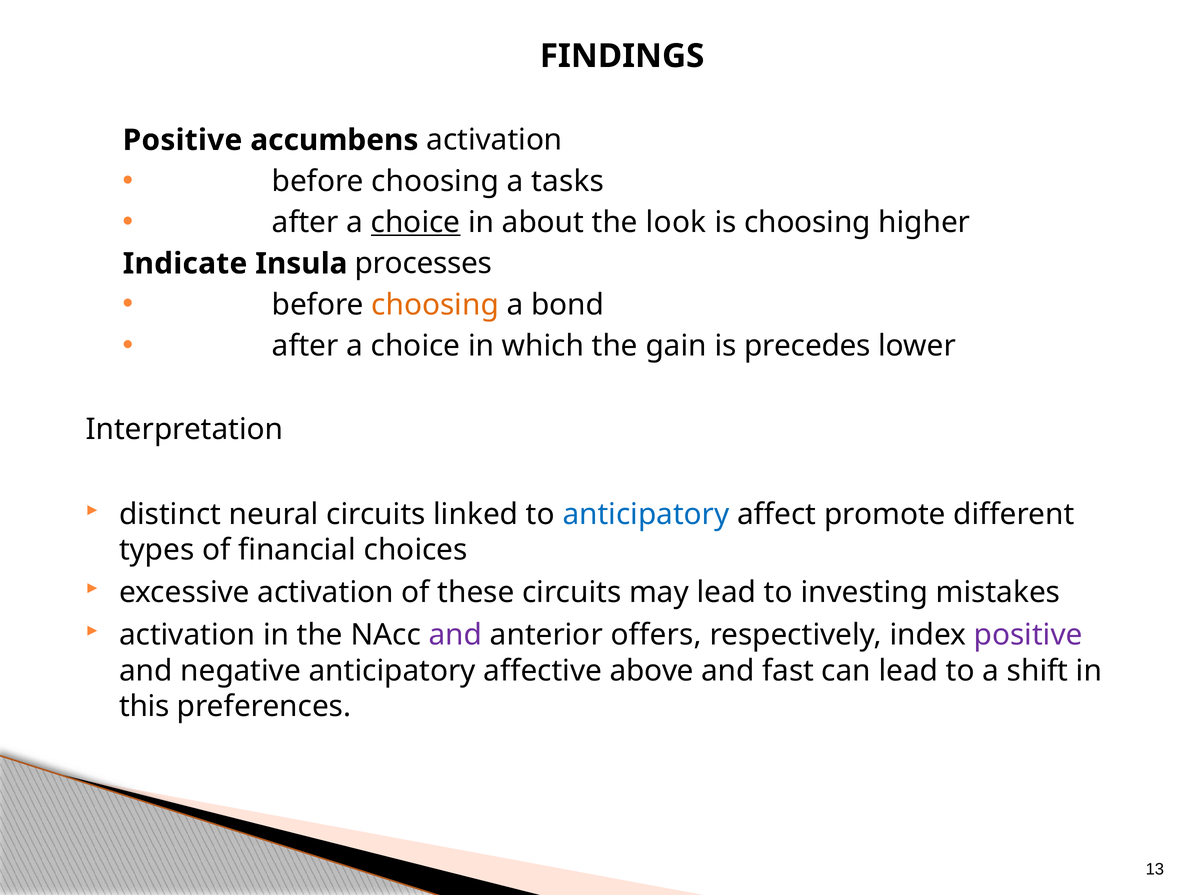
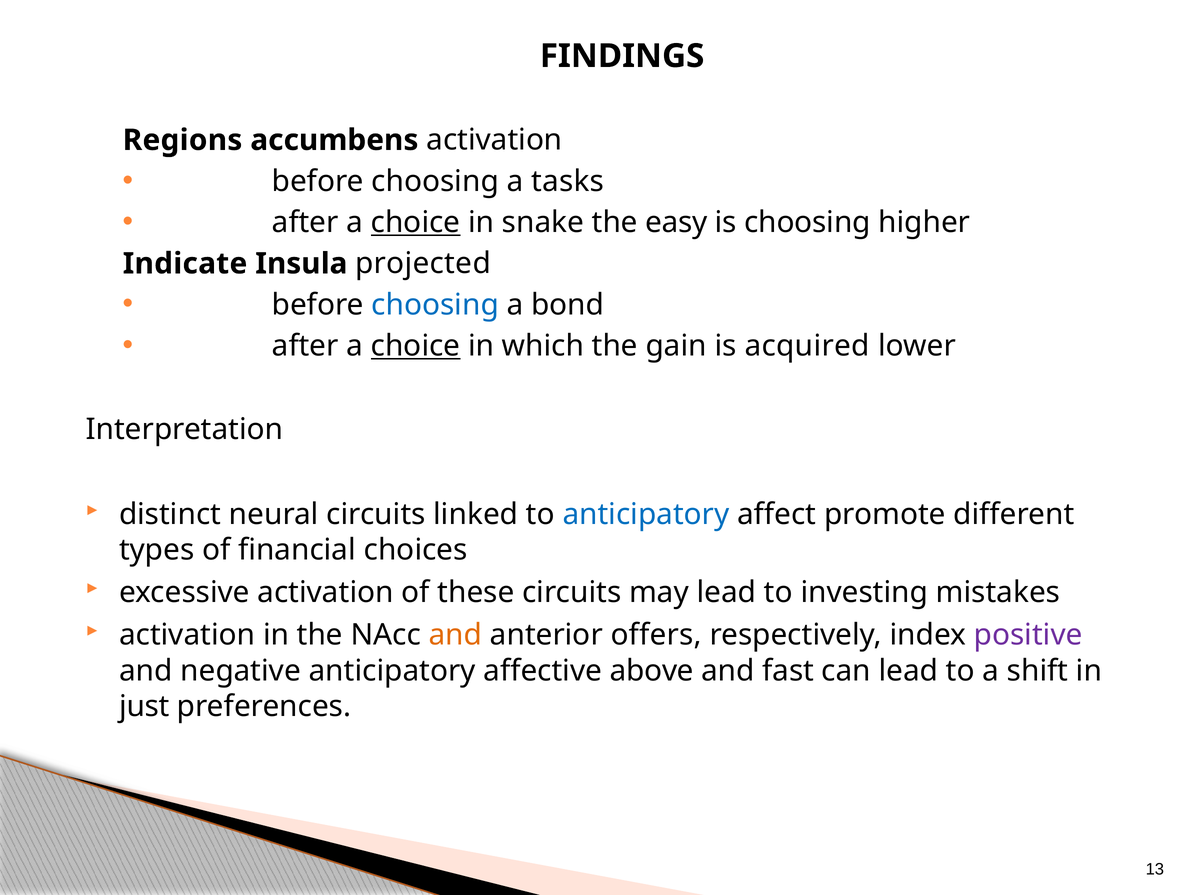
Positive: Positive -> Regions (182, 140)
about: about -> snake (543, 222)
look: look -> easy (676, 222)
processes: processes -> projected (423, 264)
choosing colour: orange -> blue (435, 305)
choice underline: none -> present (416, 346)
precedes: precedes -> acquired (807, 346)
and colour: purple -> orange (455, 635)
this: this -> just (144, 706)
